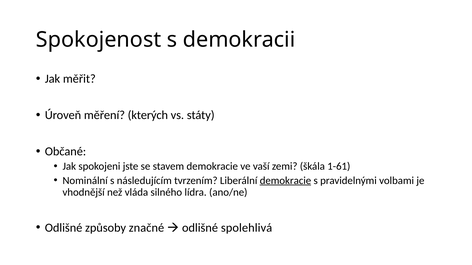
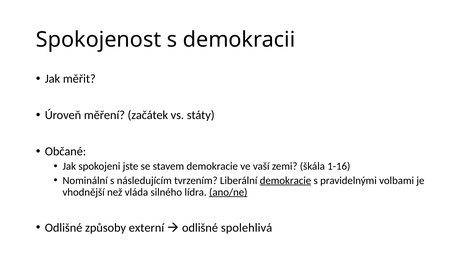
kterých: kterých -> začátek (148, 115)
1-61: 1-61 -> 1-16 (339, 167)
ano/ne underline: none -> present (228, 192)
značné: značné -> externí (146, 228)
